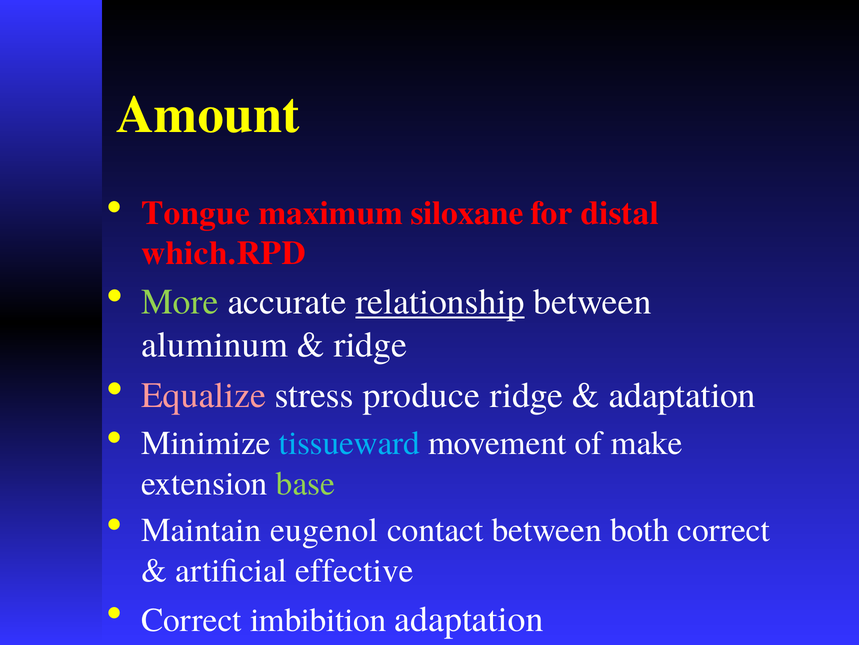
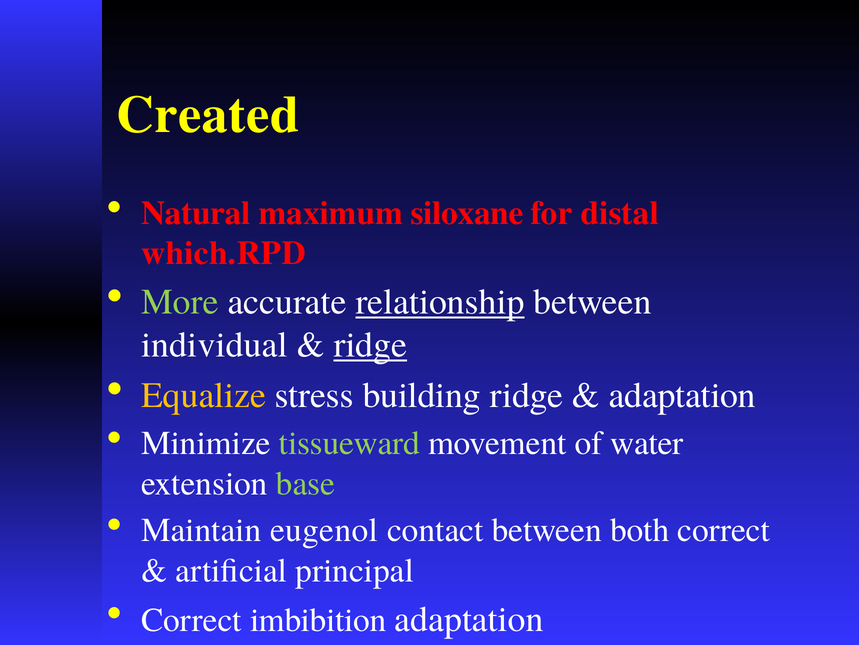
Amount: Amount -> Created (208, 115)
Tongue: Tongue -> Natural (196, 213)
aluminum: aluminum -> individual (214, 345)
ridge underline: none -> present (370, 345)
Equalize colour: pink -> yellow (204, 395)
produce: produce -> building (422, 395)
tissueward colour: light blue -> light green (349, 443)
make: make -> water (647, 443)
effective: effective -> principal (355, 570)
